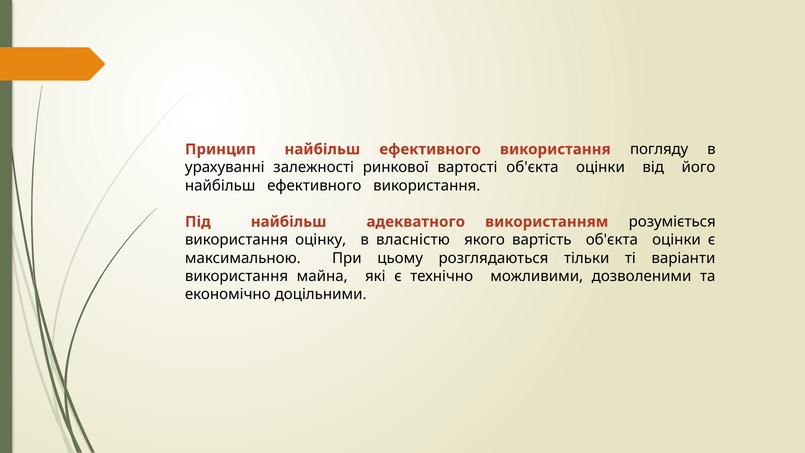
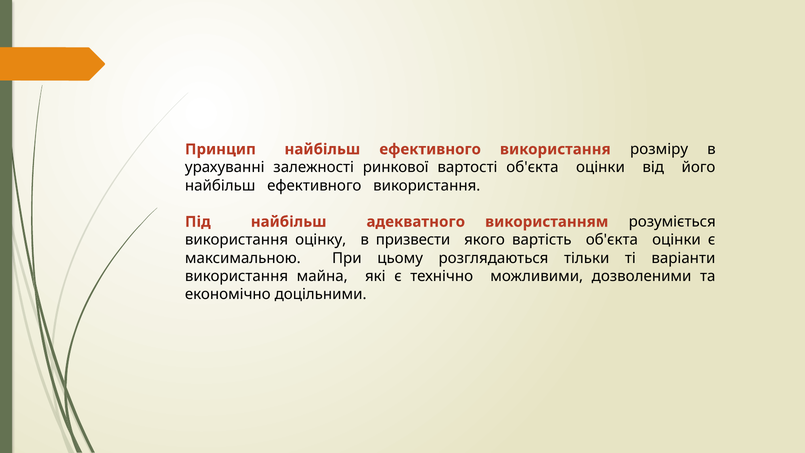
погляду: погляду -> розміру (659, 149)
власністю: власністю -> призвести (413, 240)
